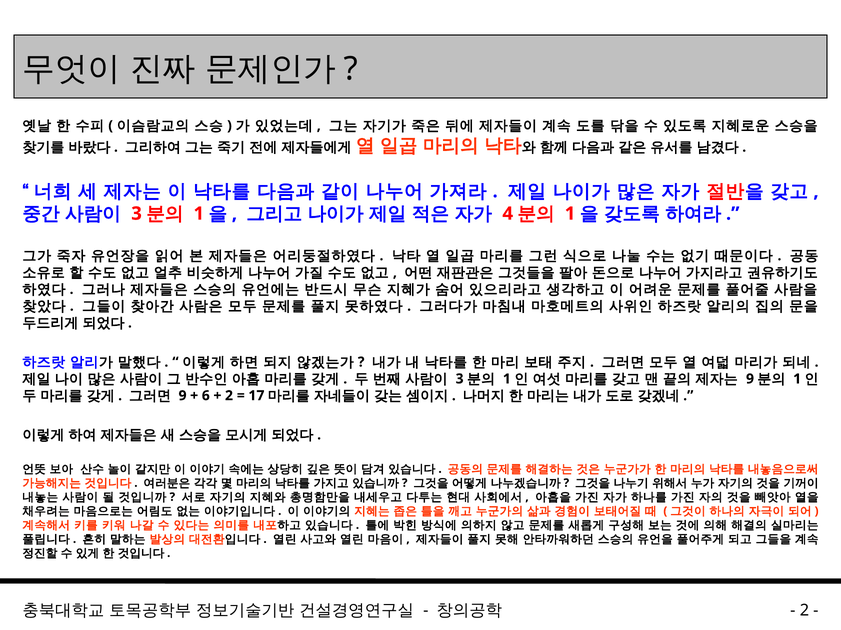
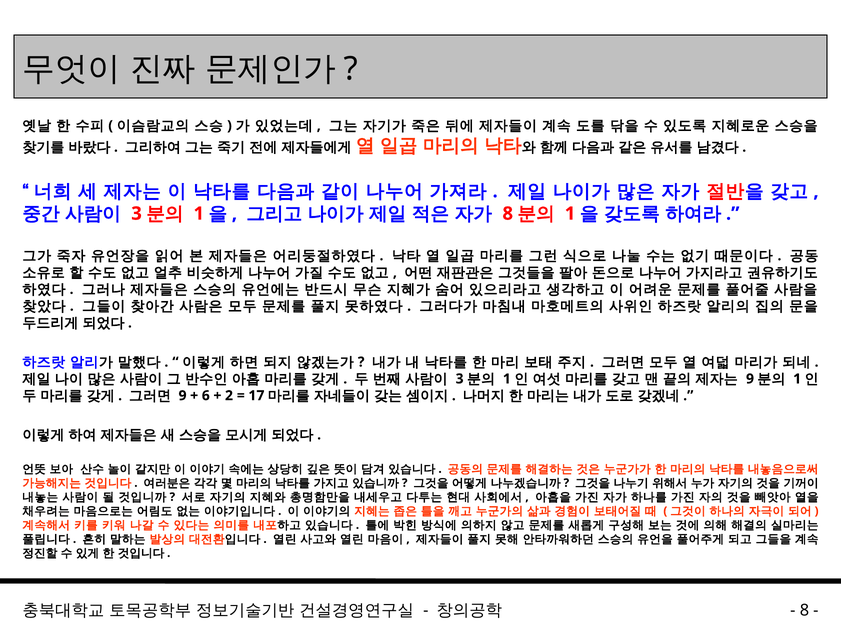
4: 4 -> 8 (508, 214)
2: 2 -> 8 (804, 611)
